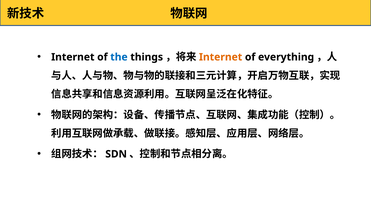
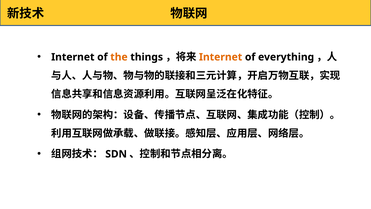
the colour: blue -> orange (119, 57)
